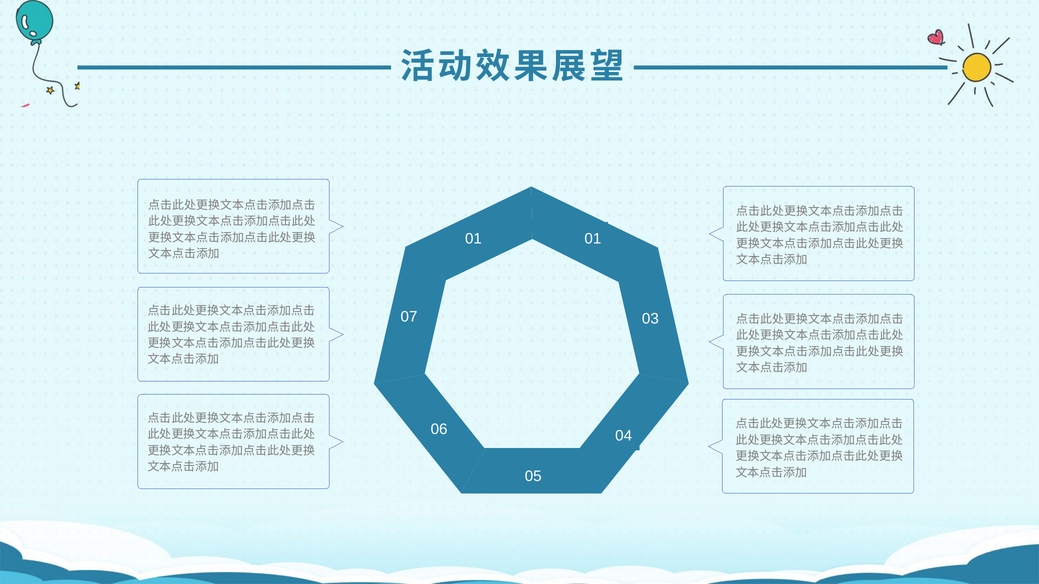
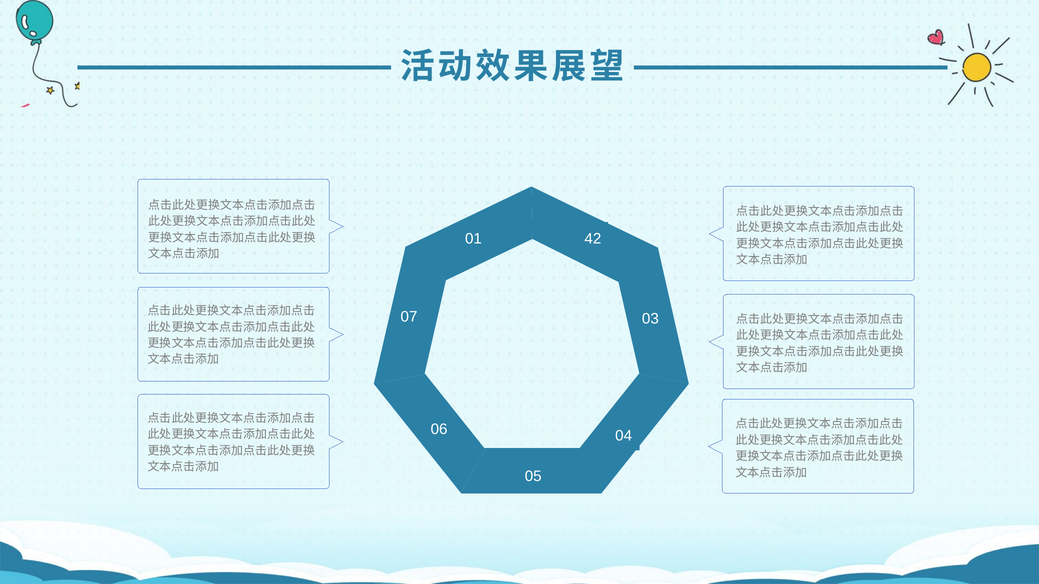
01 01: 01 -> 42 (593, 239)
